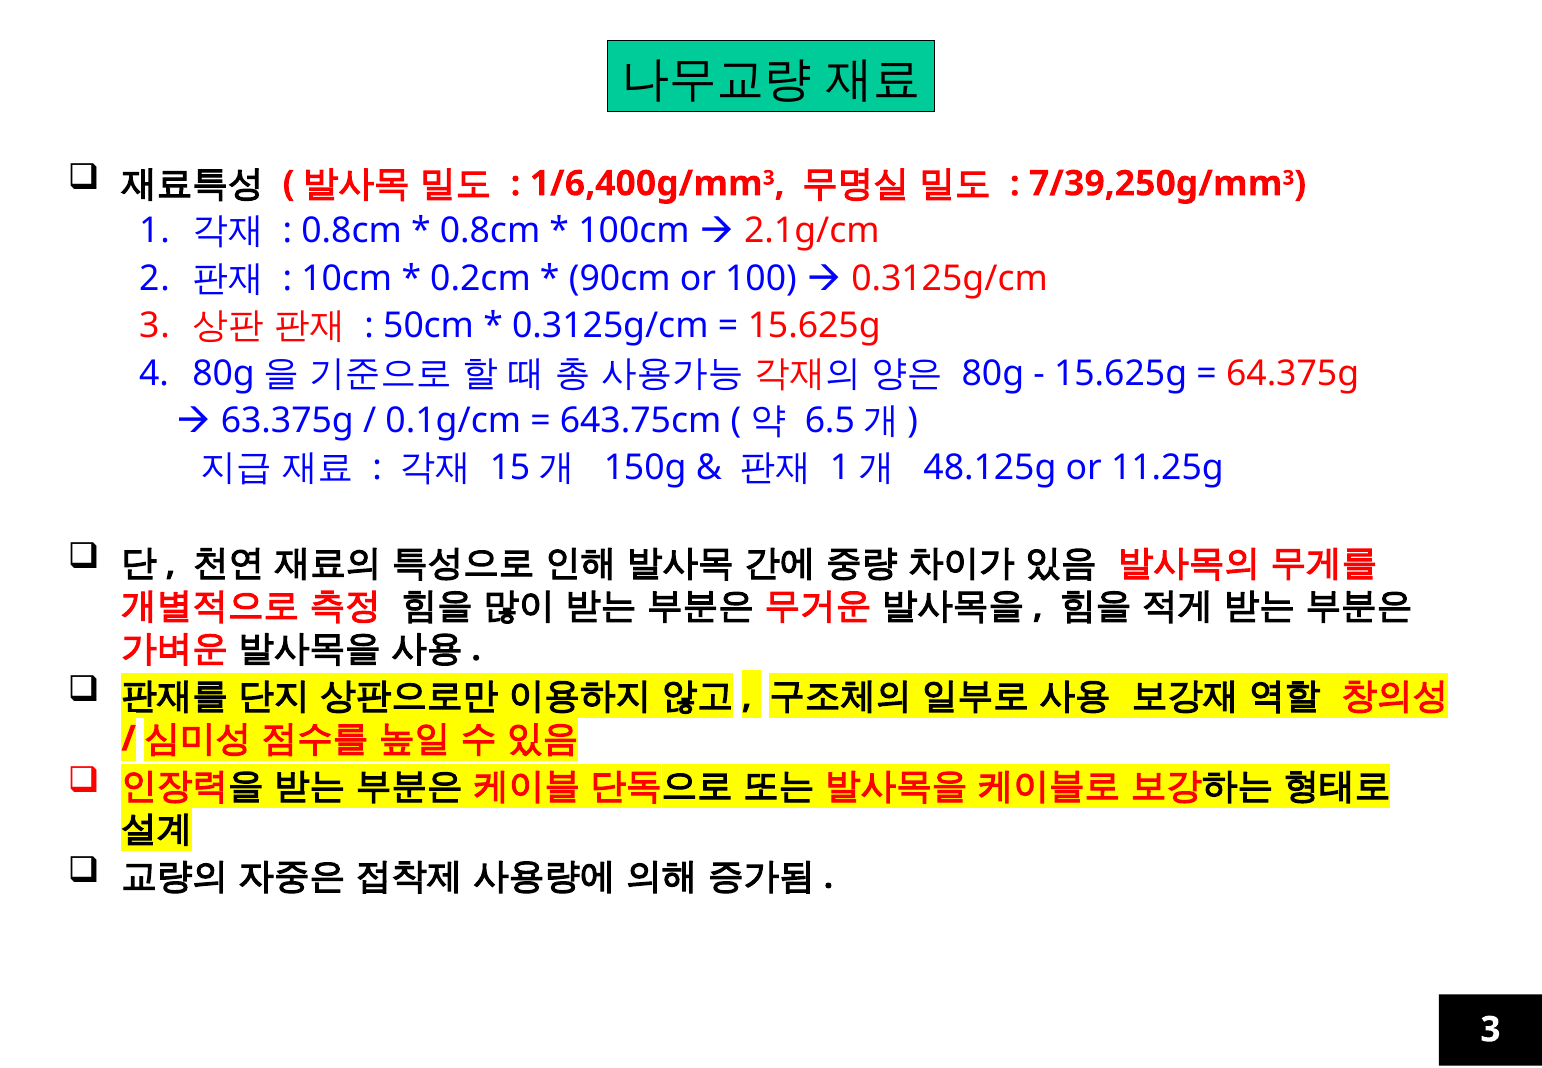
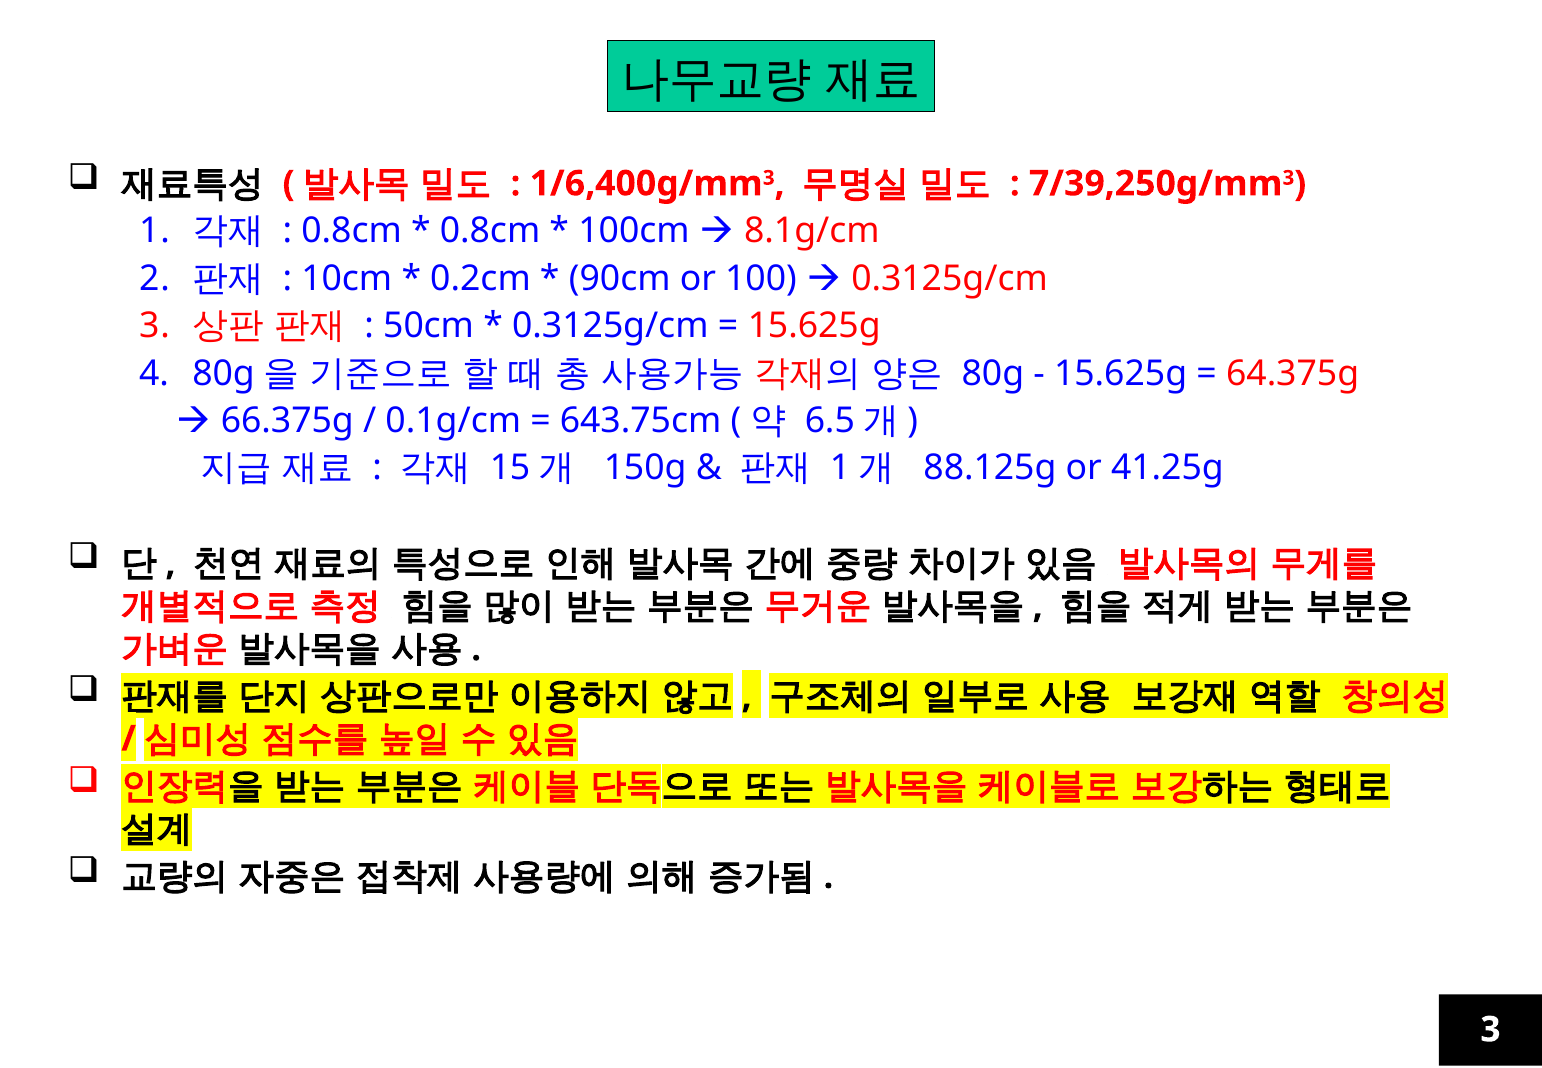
2.1g/cm: 2.1g/cm -> 8.1g/cm (812, 231)
63.375g: 63.375g -> 66.375g (287, 421)
48.125g: 48.125g -> 88.125g (990, 468)
11.25g: 11.25g -> 41.25g (1167, 468)
